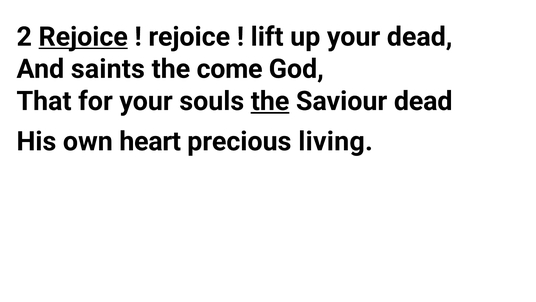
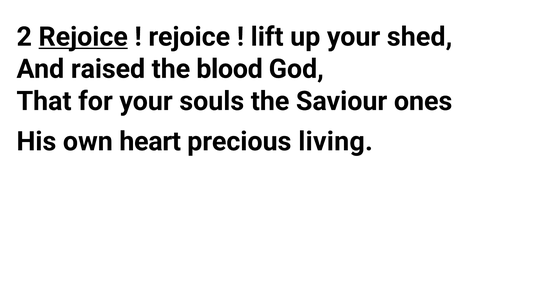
your dead: dead -> shed (420, 37)
saints: saints -> raised (108, 69)
come: come -> blood (230, 69)
the underline: present -> none (270, 101)
Saviour dead: dead -> ones (423, 101)
